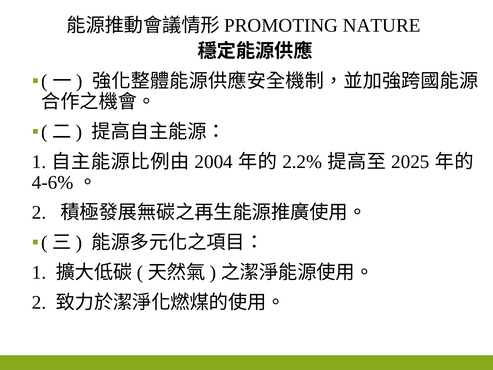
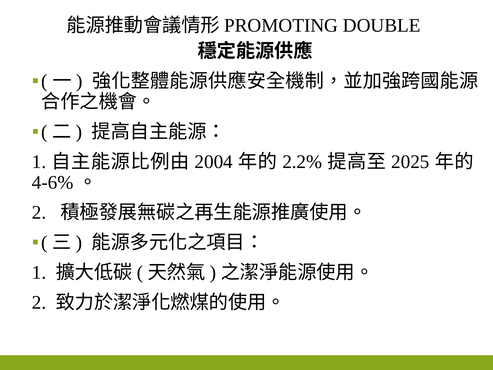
NATURE: NATURE -> DOUBLE (382, 25)
